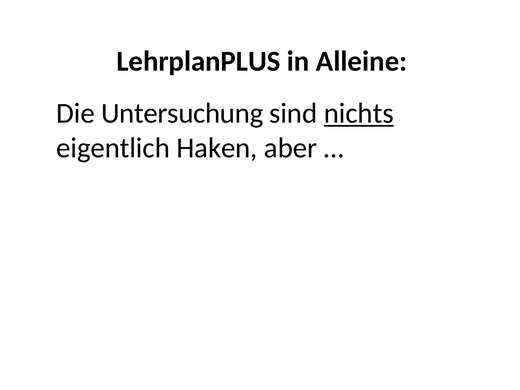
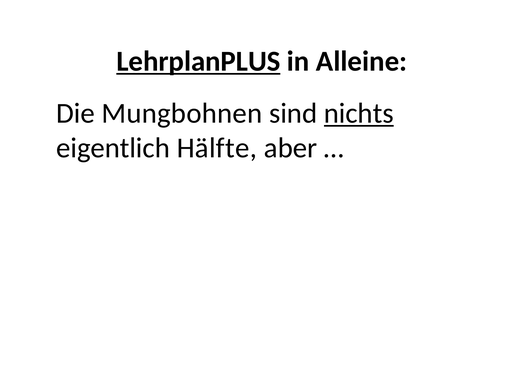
LehrplanPLUS underline: none -> present (198, 61)
Untersuchung: Untersuchung -> Mungbohnen (182, 113)
Haken: Haken -> Hälfte (217, 148)
